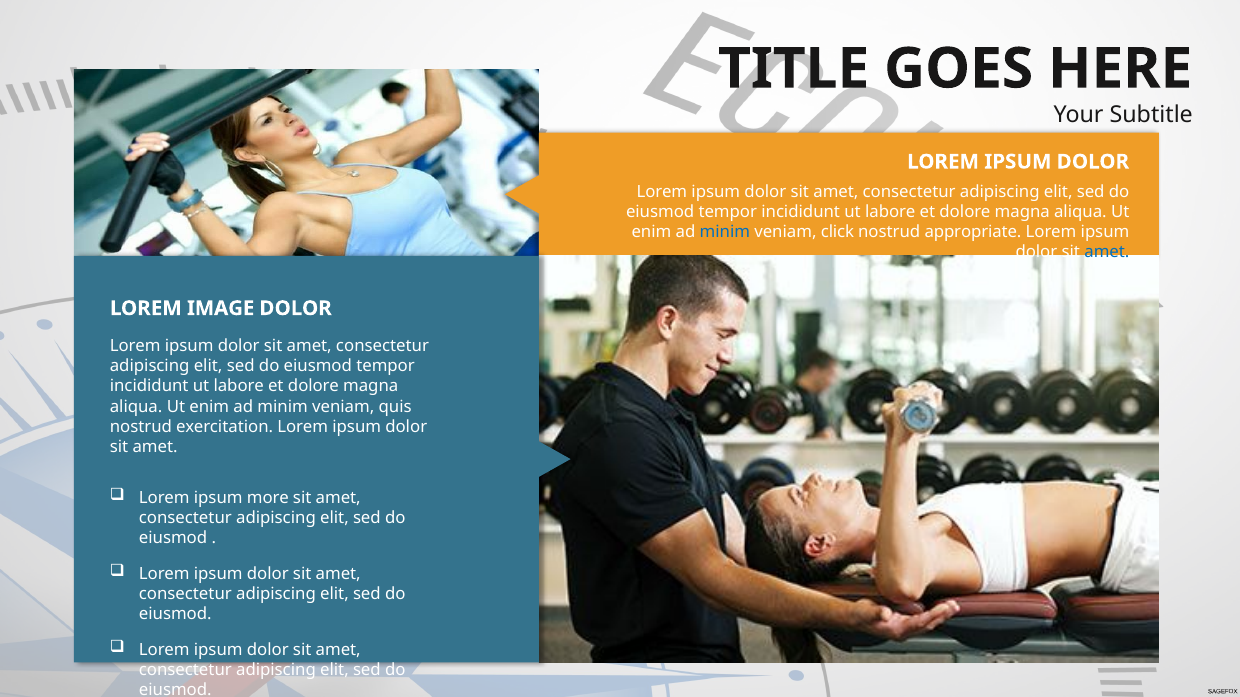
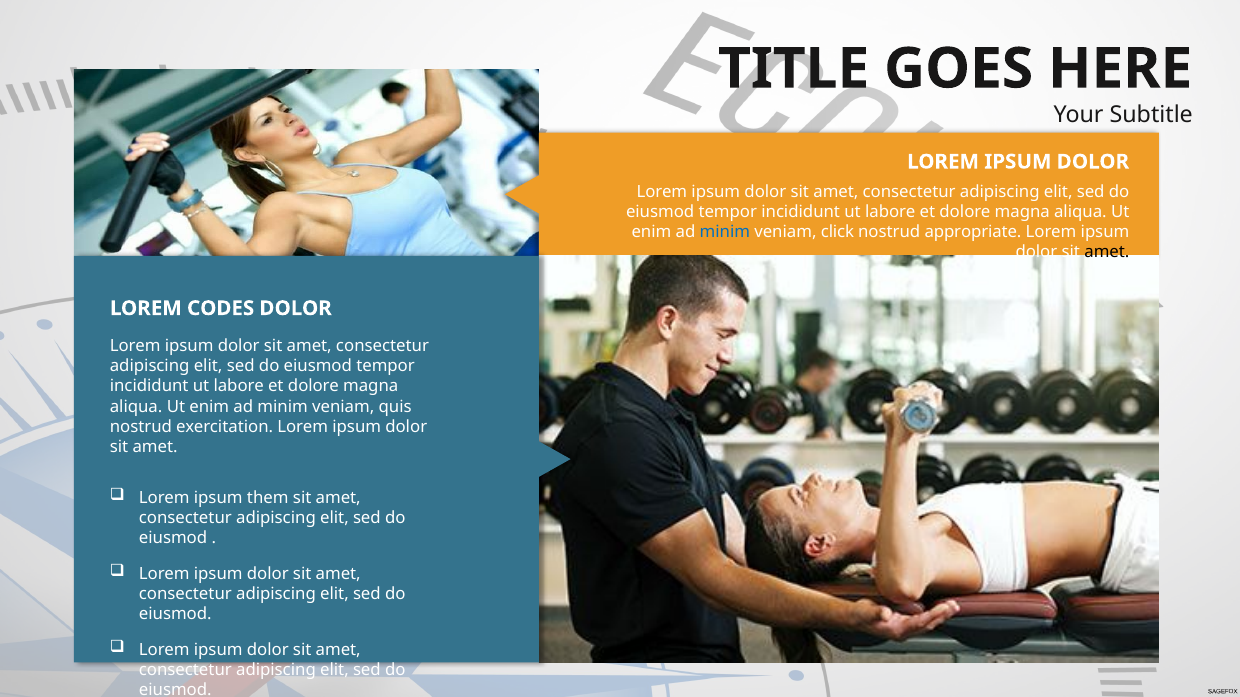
amet colour: blue -> black (1107, 252)
IMAGE: IMAGE -> CODES (221, 309)
more: more -> them (268, 498)
